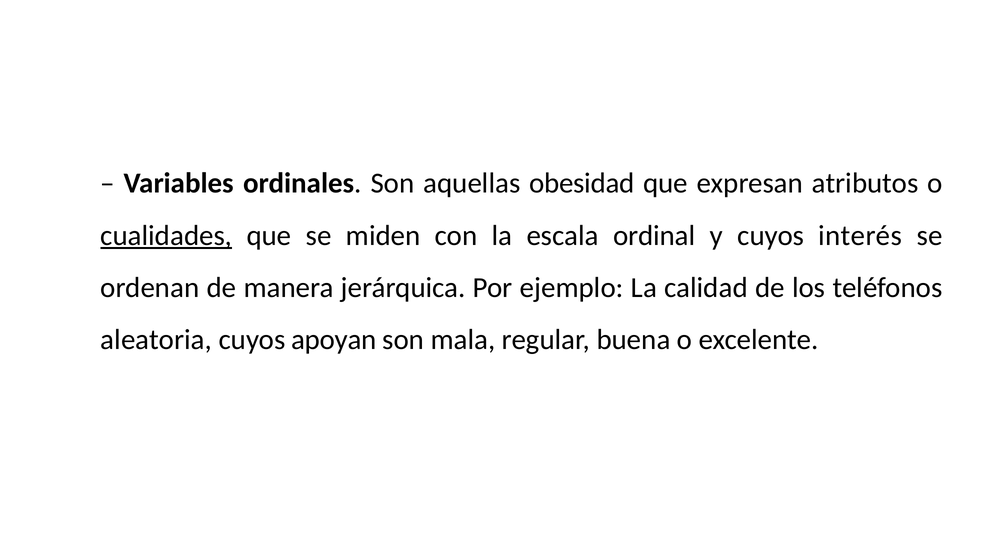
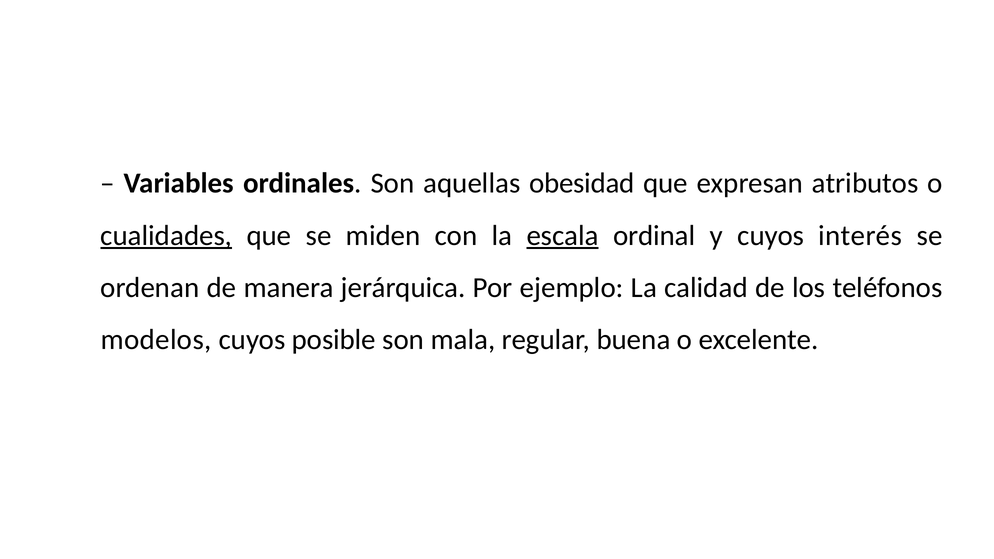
escala underline: none -> present (563, 236)
aleatoria: aleatoria -> modelos (156, 340)
apoyan: apoyan -> posible (334, 340)
